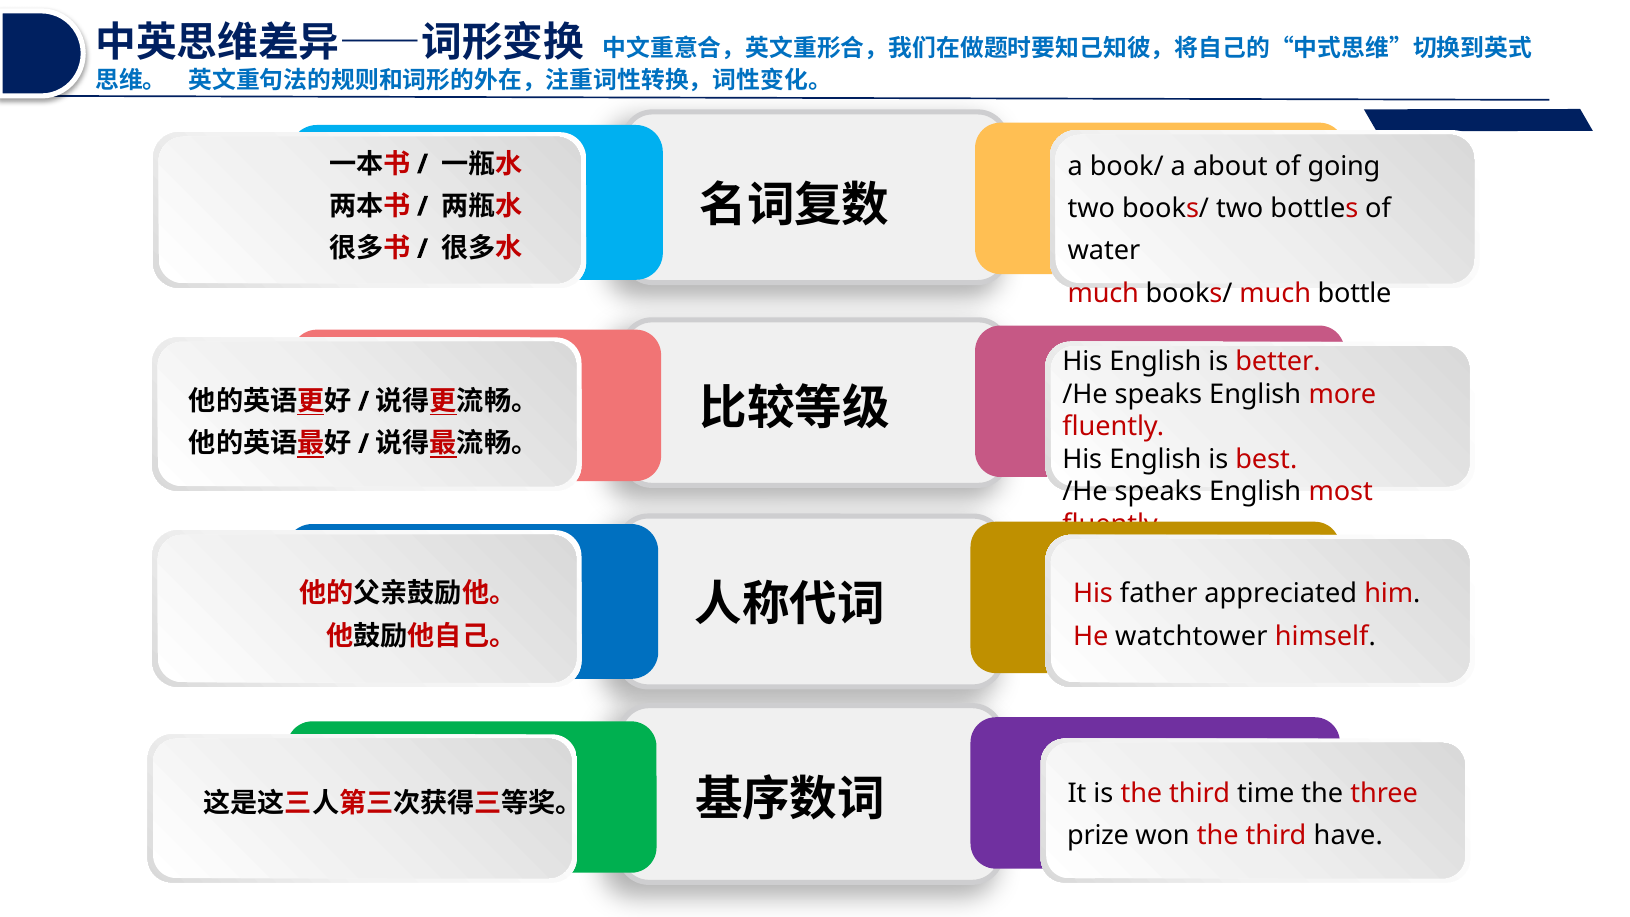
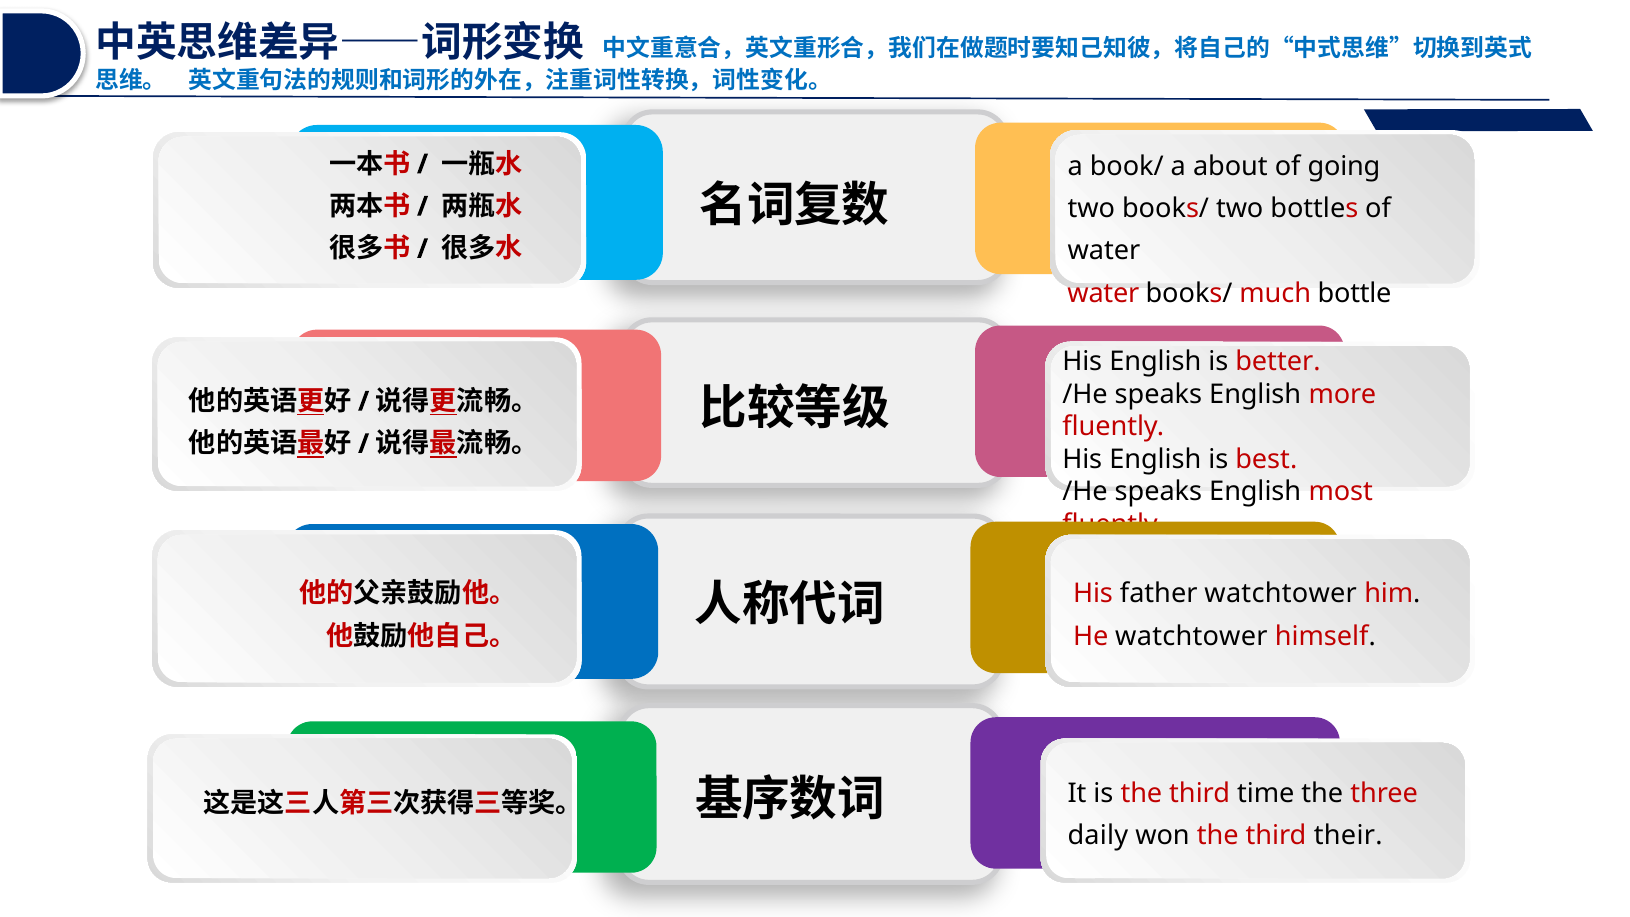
much: much -> water (1103, 293)
father appreciated: appreciated -> watchtower (1281, 594)
prize: prize -> daily (1098, 836)
have: have -> their (1348, 836)
